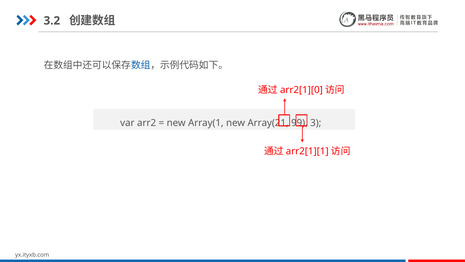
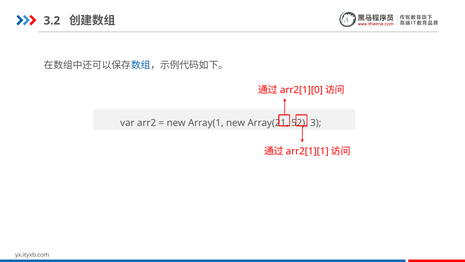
99: 99 -> 52 (299, 123)
